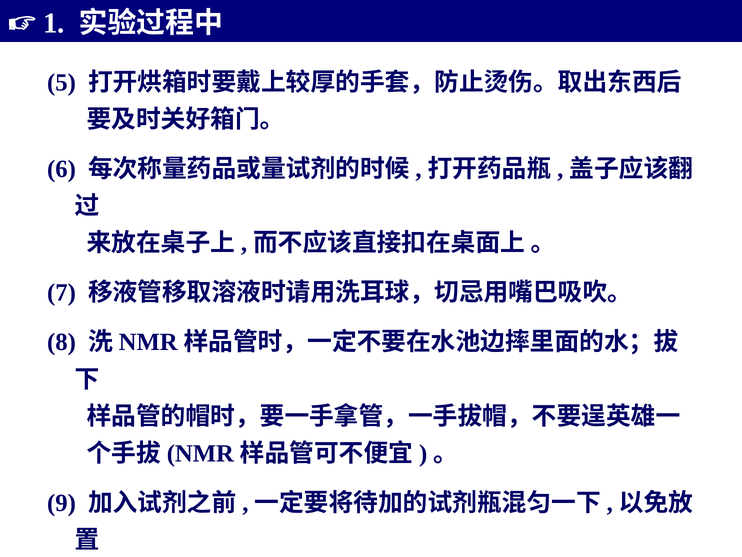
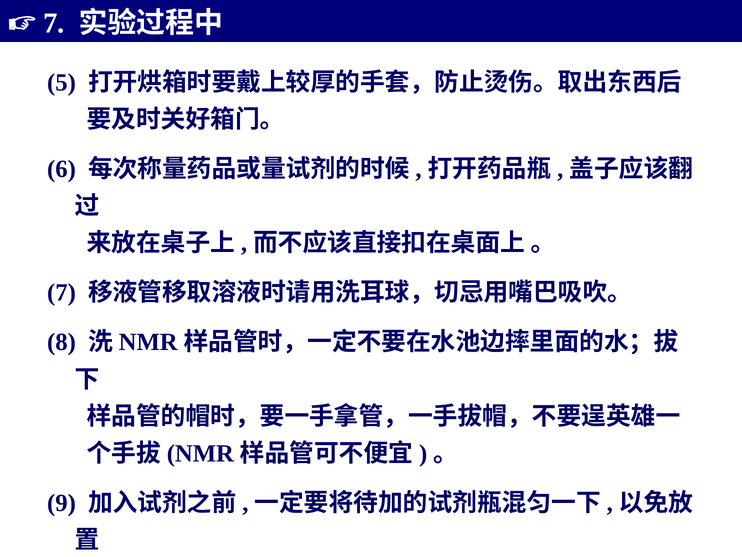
1: 1 -> 7 (54, 23)
